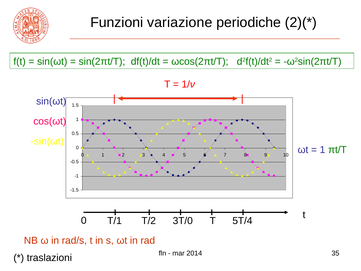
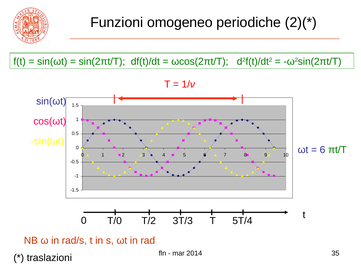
variazione: variazione -> omogeneo (180, 23)
1: 1 -> 6 (323, 150)
T/1: T/1 -> T/0 (115, 221)
3T/0: 3T/0 -> 3T/3 (183, 221)
